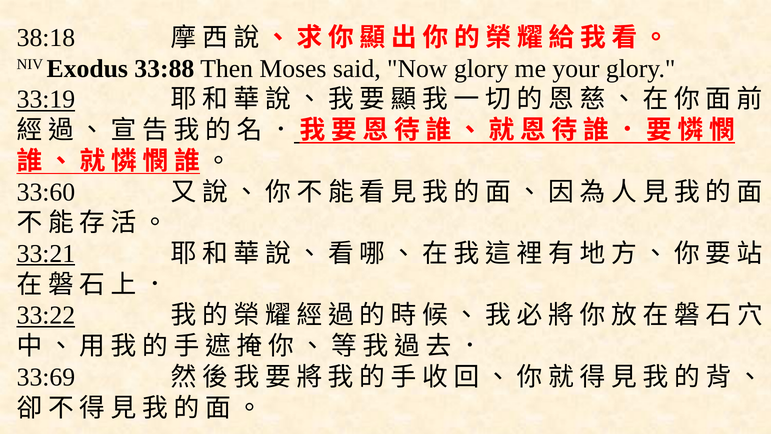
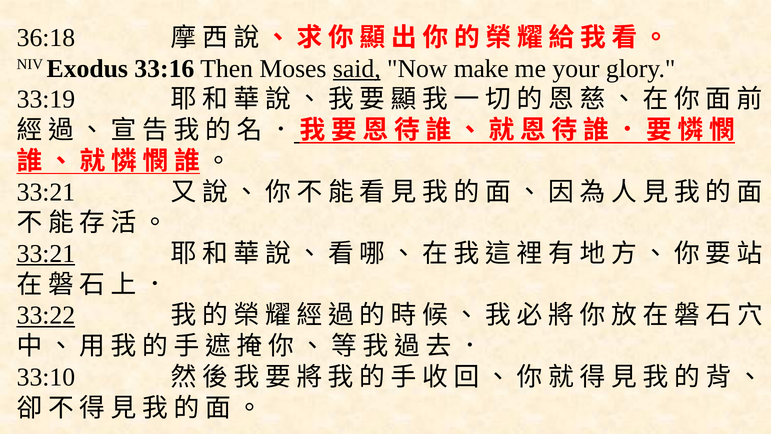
38:18: 38:18 -> 36:18 (46, 38)
33:88: 33:88 -> 33:16 (164, 69)
said underline: none -> present (357, 69)
Now glory: glory -> make (481, 69)
33:19 underline: present -> none (46, 99)
33:60: 33:60 -> 33:21 (46, 192)
33:69: 33:69 -> 33:10 (46, 377)
